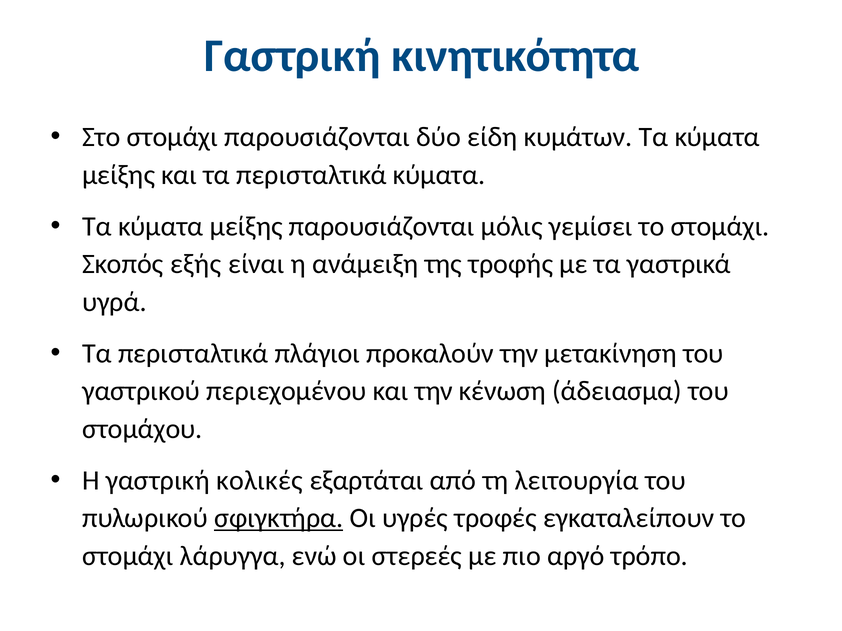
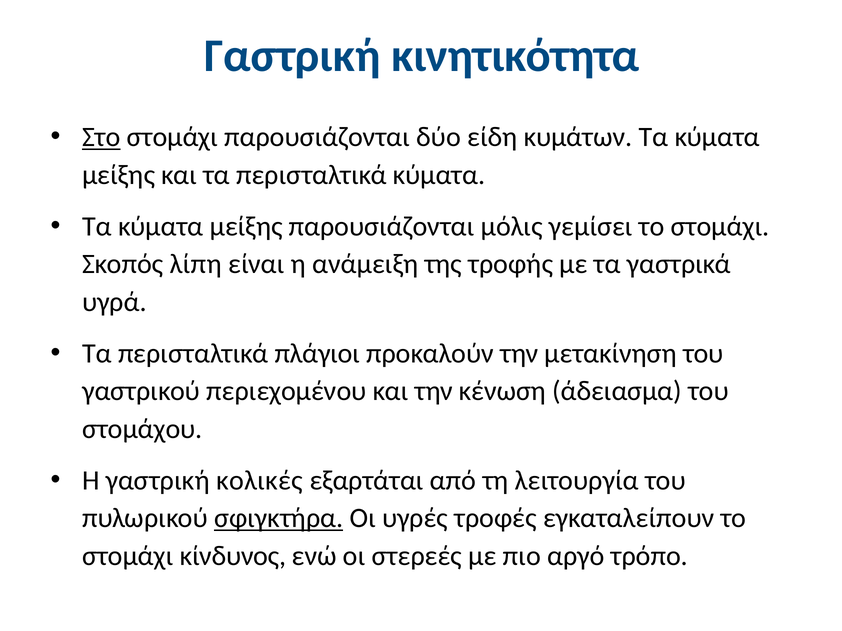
Στο underline: none -> present (101, 137)
εξής: εξής -> λίπη (196, 264)
λάρυγγα: λάρυγγα -> κίνδυνος (233, 556)
